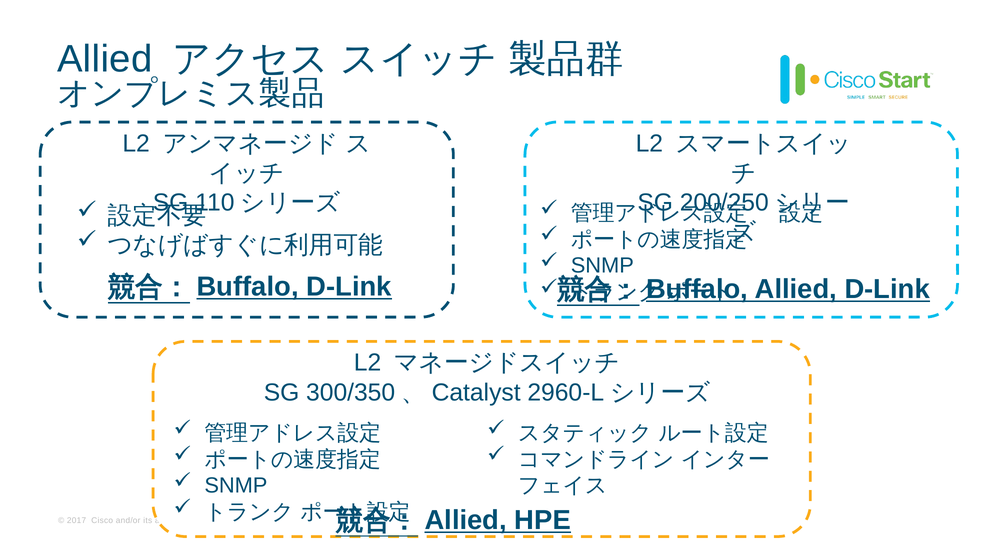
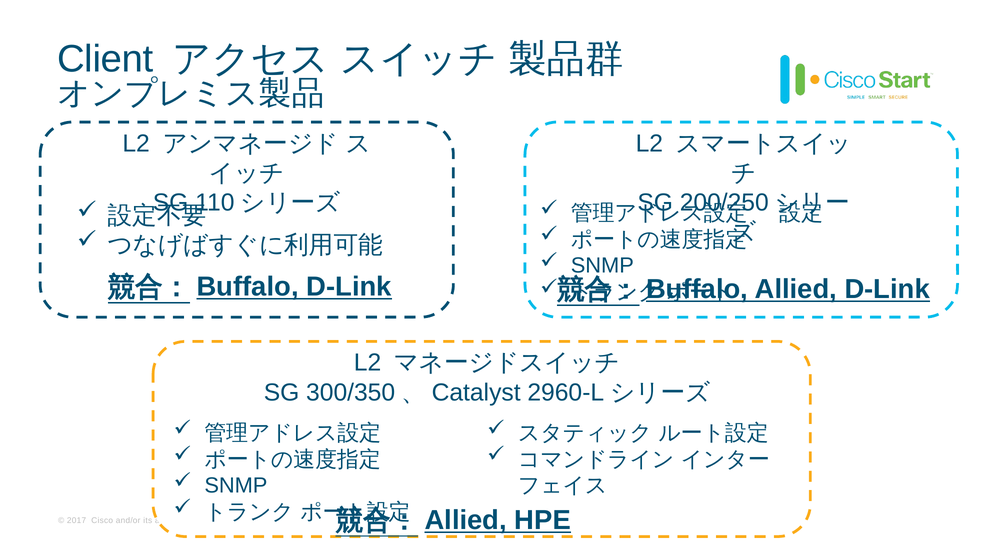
Allied: Allied -> Client (105, 59)
